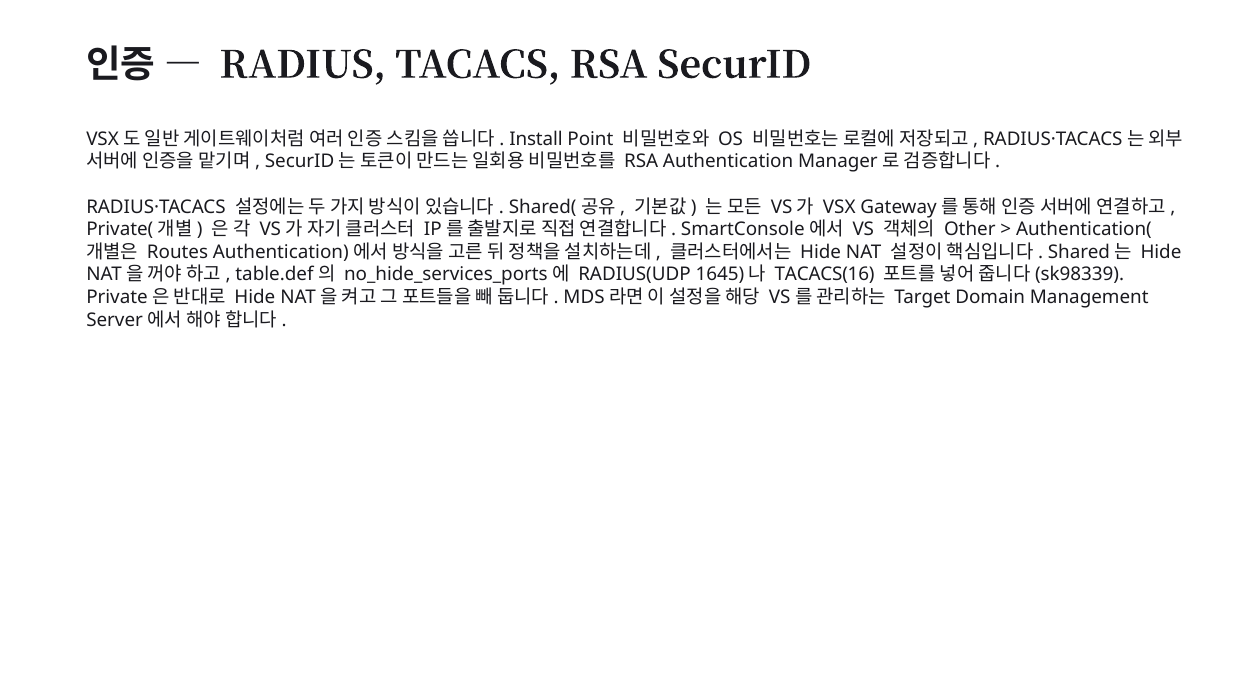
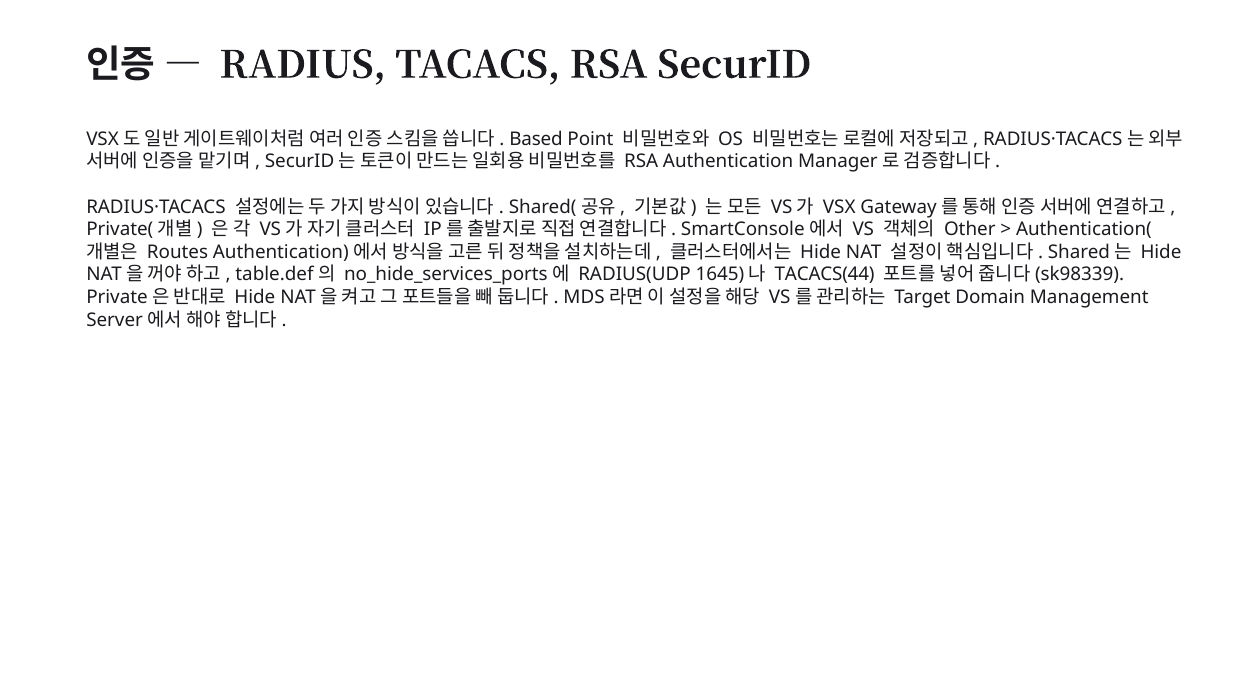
Install: Install -> Based (536, 139)
TACACS(16: TACACS(16 -> TACACS(44 (825, 275)
